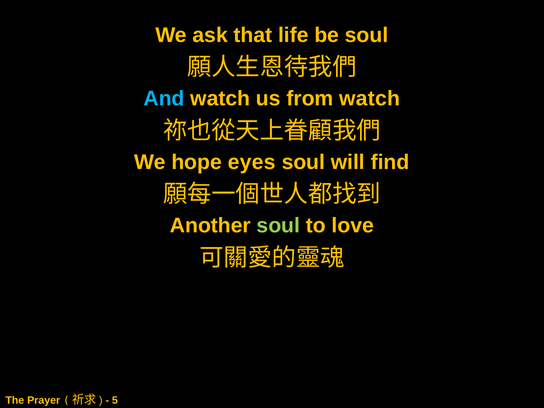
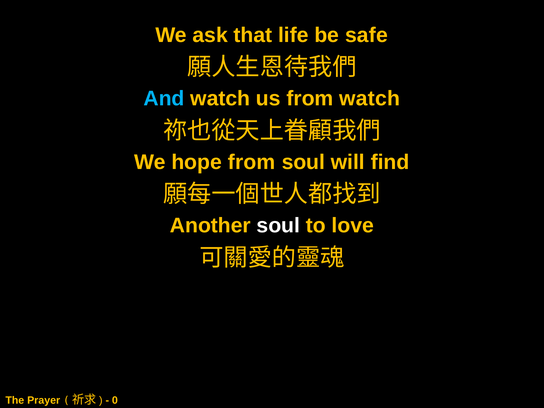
be soul: soul -> safe (366, 35)
hope eyes: eyes -> from (252, 162)
soul colour: light green -> white (278, 226)
5: 5 -> 0 (115, 400)
